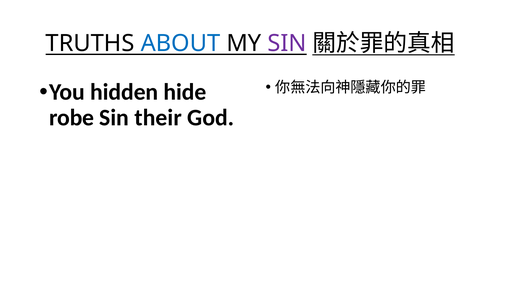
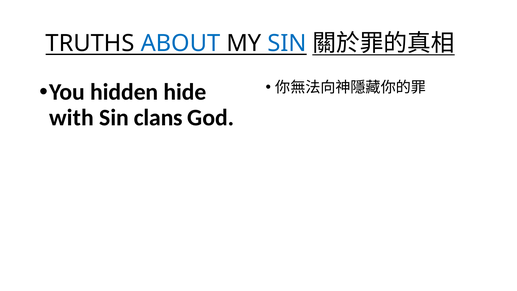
SIN colour: purple -> blue (287, 43)
robe: robe -> with (71, 118)
their: their -> clans (158, 118)
